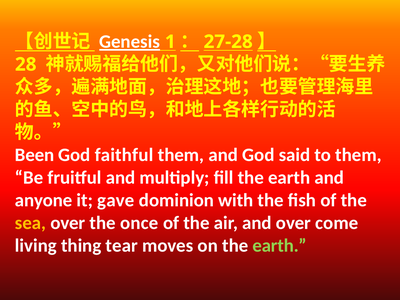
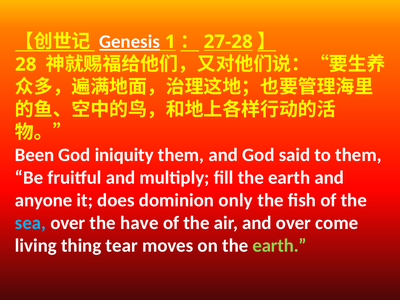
faithful: faithful -> iniquity (124, 155)
gave: gave -> does (116, 200)
with: with -> only (236, 200)
sea colour: yellow -> light blue (31, 223)
once: once -> have (139, 223)
